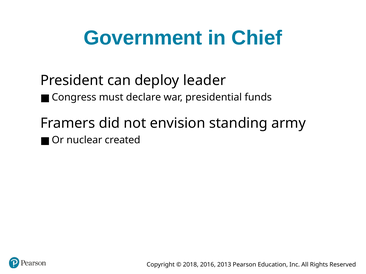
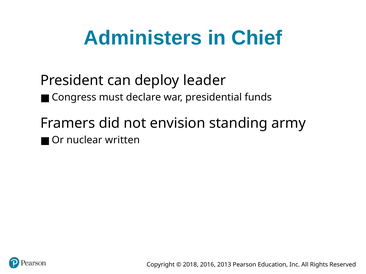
Government: Government -> Administers (143, 38)
created: created -> written (122, 140)
